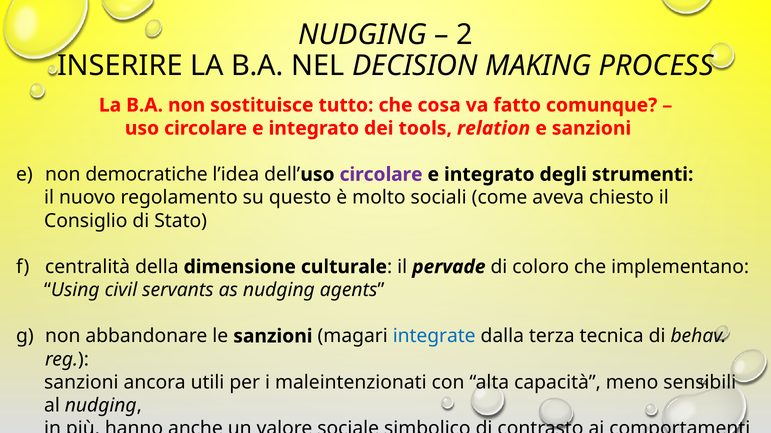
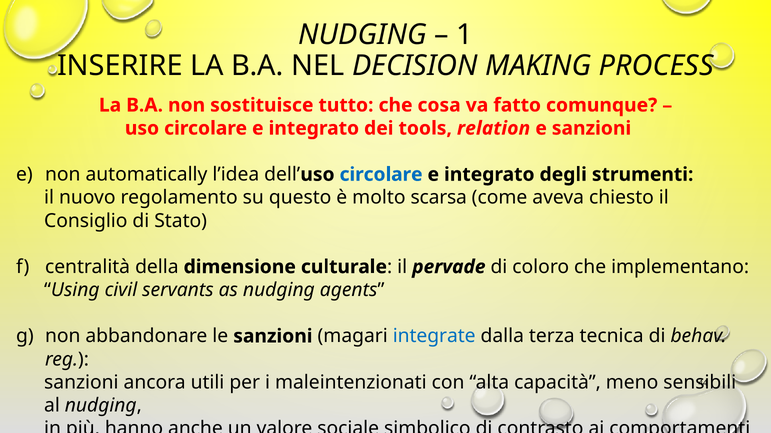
2: 2 -> 1 (464, 35)
democratiche: democratiche -> automatically (146, 175)
circolare colour: purple -> blue (381, 175)
sociali: sociali -> scarsa (439, 198)
